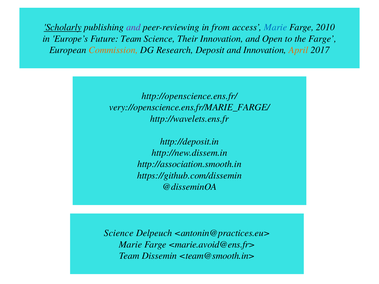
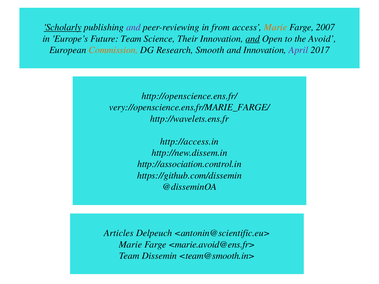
Marie colour: blue -> orange (276, 27)
2010: 2010 -> 2007 (325, 27)
and underline: none -> present (253, 39)
the Farge: Farge -> Avoid (322, 39)
Deposit: Deposit -> Smooth (210, 50)
April colour: orange -> purple (298, 50)
http://deposit.in: http://deposit.in -> http://access.in (189, 142)
http://association.smooth.in: http://association.smooth.in -> http://association.control.in (189, 164)
Science: Science -> Articles (119, 233)
<antonin@practices.eu>: <antonin@practices.eu> -> <antonin@scientific.eu> (222, 233)
